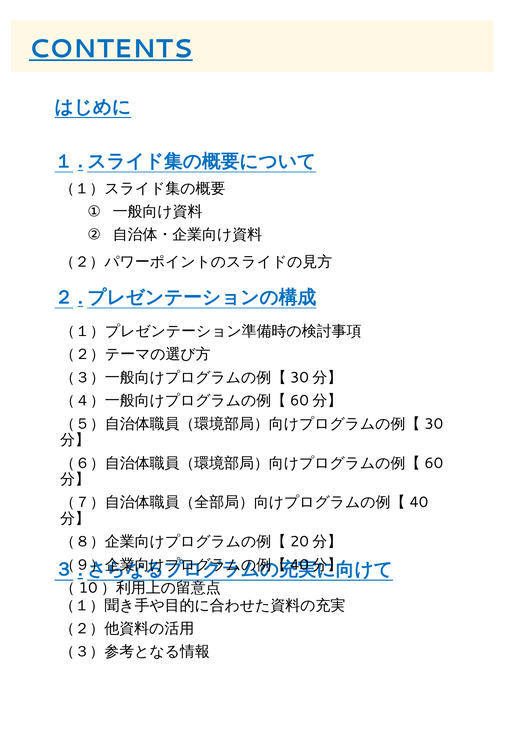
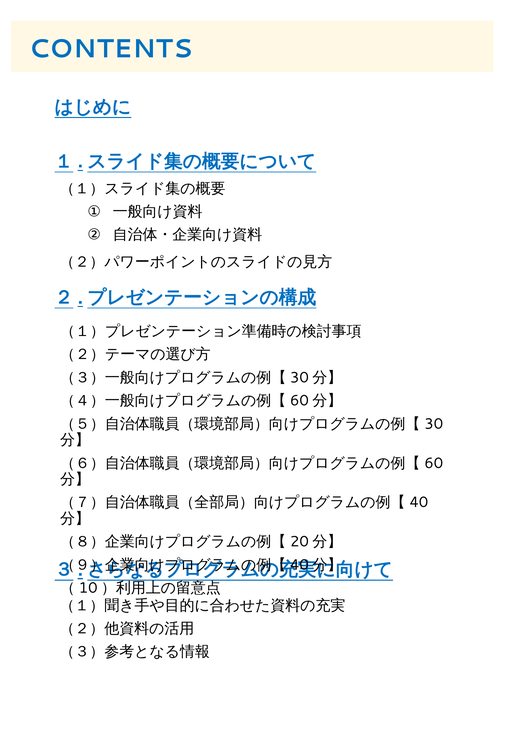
CONTENTS underline: present -> none (111, 49)
